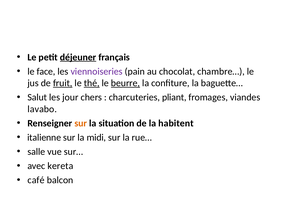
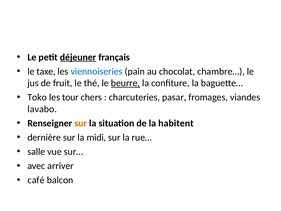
face: face -> taxe (46, 71)
viennoiseries colour: purple -> blue (97, 71)
fruit underline: present -> none (63, 83)
thé underline: present -> none (92, 83)
Salut: Salut -> Toko (37, 97)
jour: jour -> tour (70, 97)
pliant: pliant -> pasar (174, 97)
italienne: italienne -> dernière (44, 137)
kereta: kereta -> arriver (61, 166)
